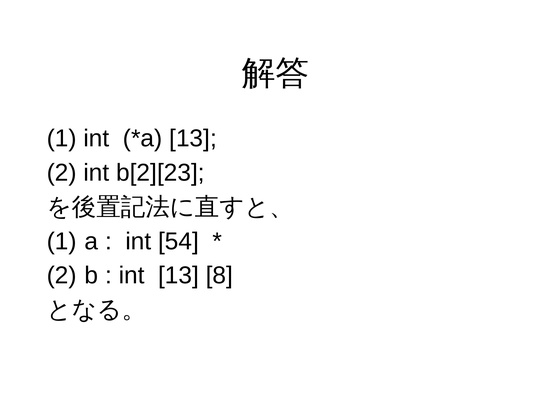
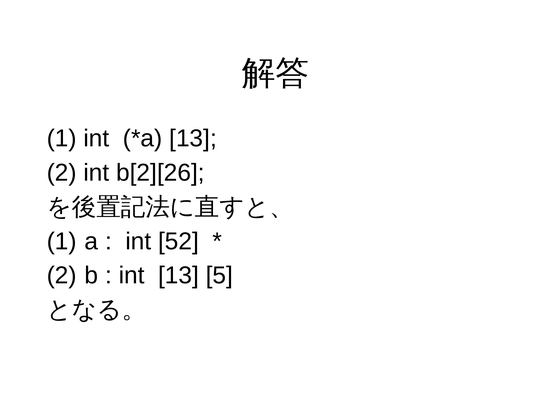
b[2][23: b[2][23 -> b[2][26 (160, 173)
54: 54 -> 52 (178, 241)
8: 8 -> 5 (219, 276)
